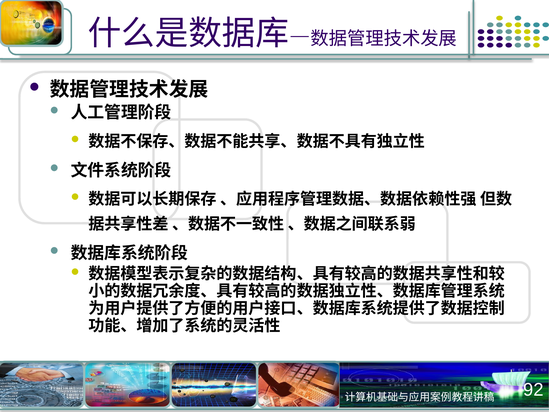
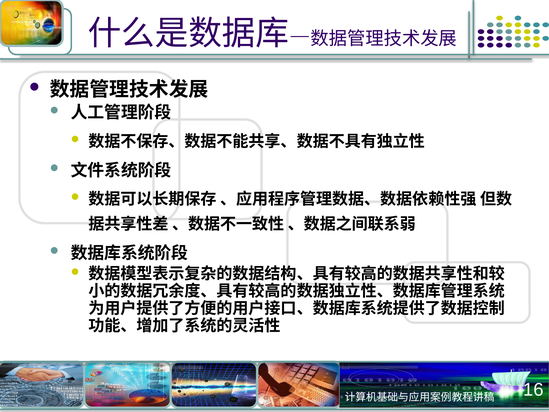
92: 92 -> 16 (533, 389)
